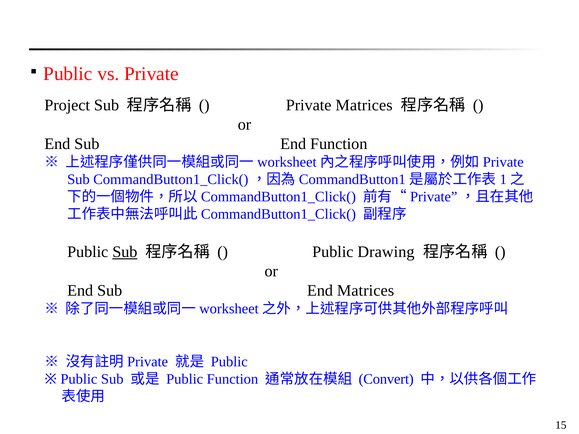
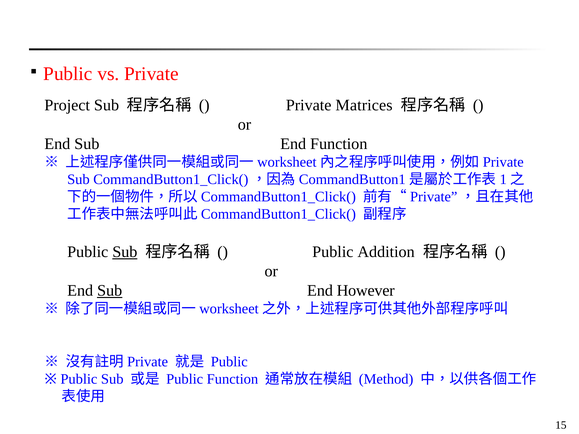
Drawing: Drawing -> Addition (386, 252)
Sub underline: none -> present (110, 291)
End Matrices: Matrices -> However (366, 291)
Convert: Convert -> Method (386, 379)
